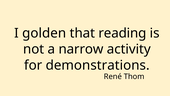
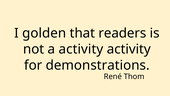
reading: reading -> readers (122, 33)
a narrow: narrow -> activity (81, 49)
